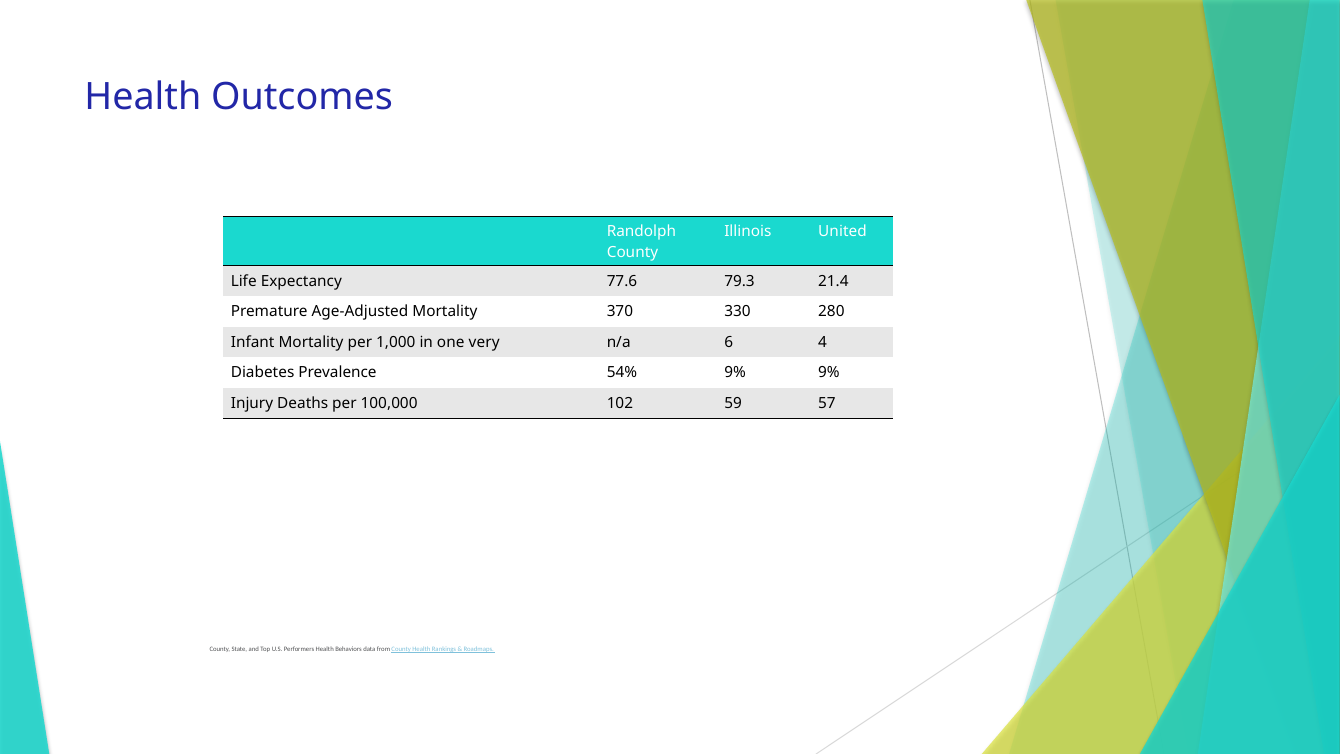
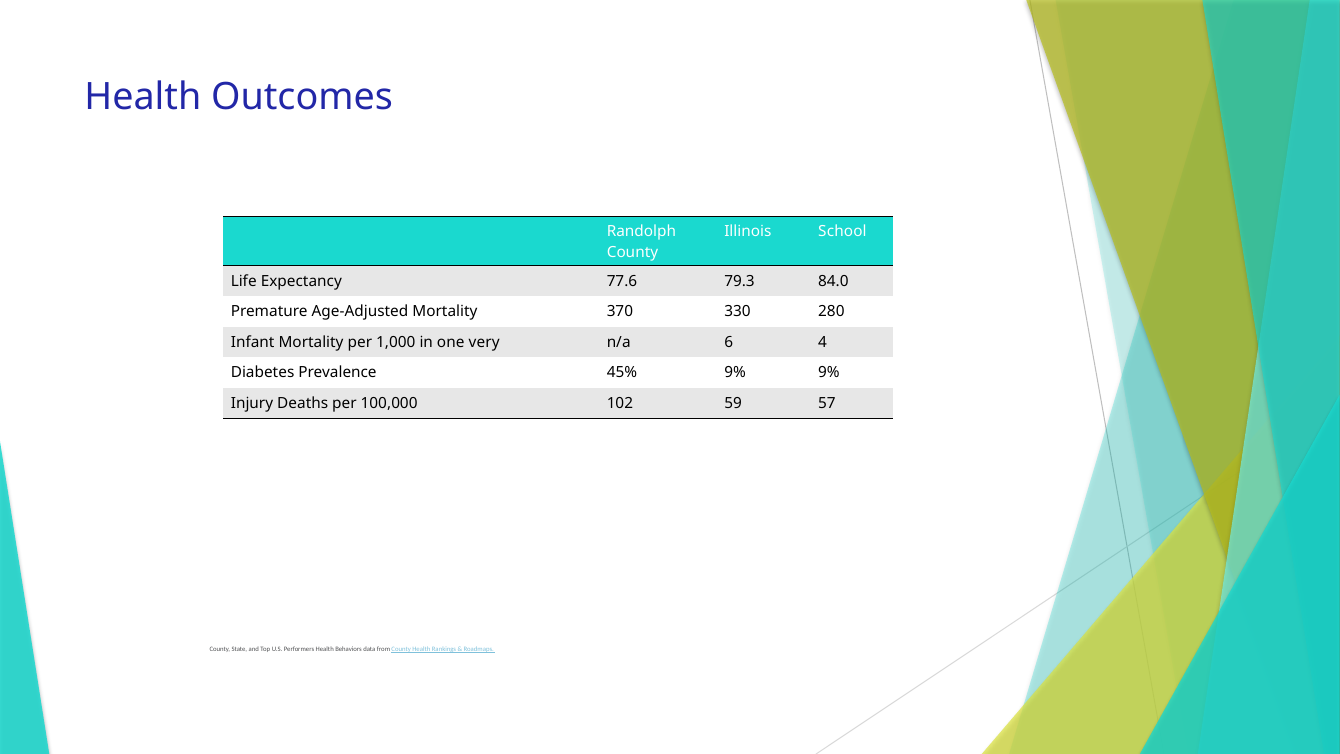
United: United -> School (842, 231)
21.4: 21.4 -> 84.0 (833, 281)
54%: 54% -> 45% (622, 372)
